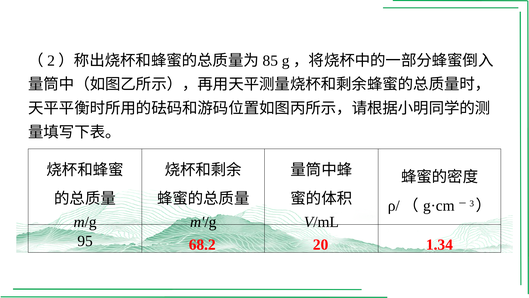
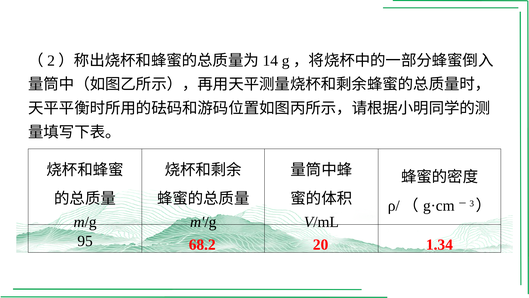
85: 85 -> 14 (270, 60)
